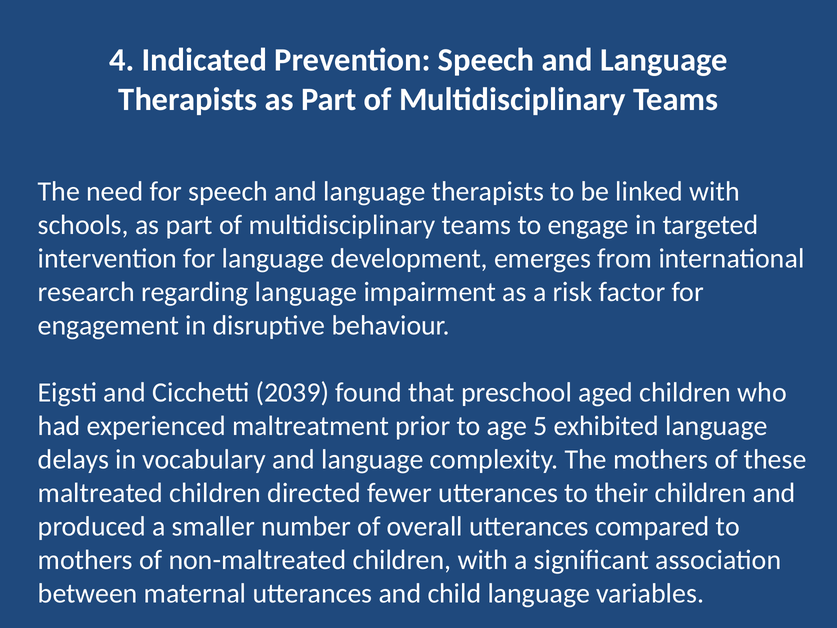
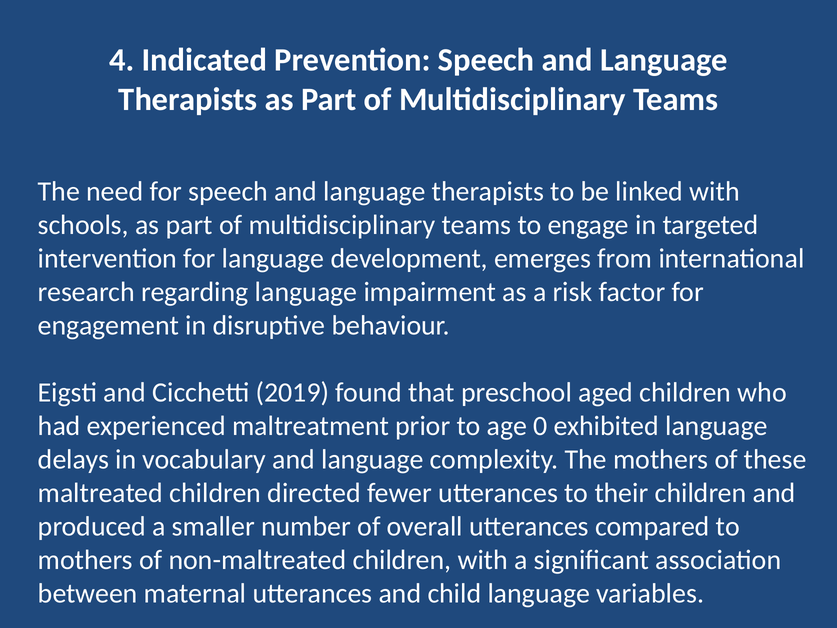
2039: 2039 -> 2019 (292, 393)
5: 5 -> 0 (540, 426)
